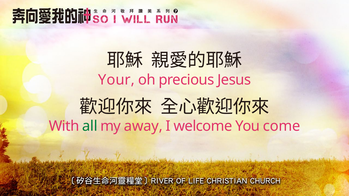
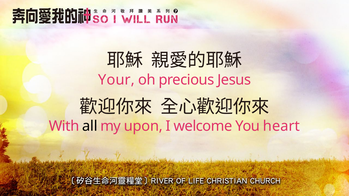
all colour: green -> black (90, 126)
away: away -> upon (143, 126)
come: come -> heart (281, 126)
